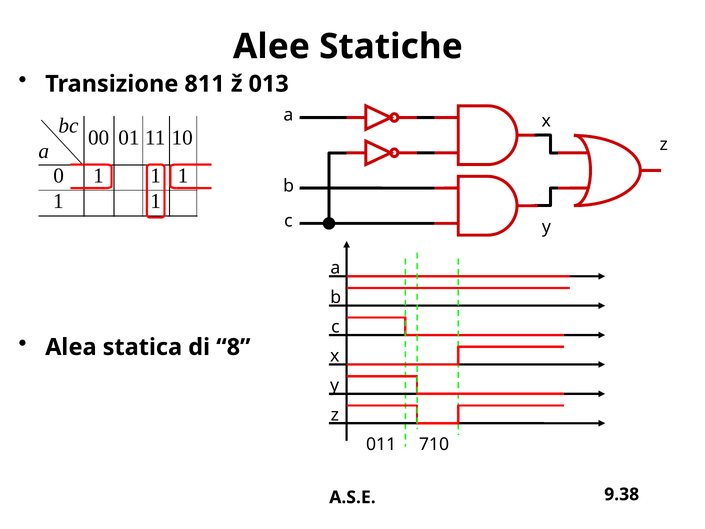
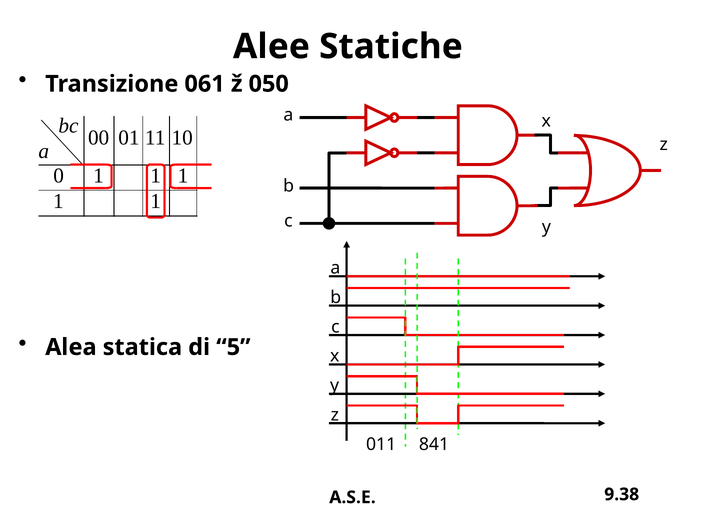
811: 811 -> 061 (205, 84)
013: 013 -> 050 (269, 84)
8: 8 -> 5 (233, 347)
710: 710 -> 841 (434, 444)
